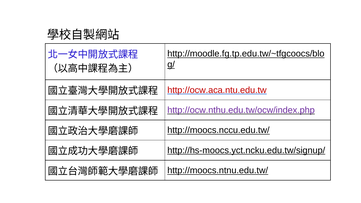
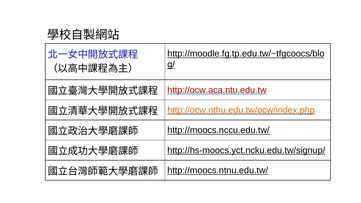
http://ocw.nthu.edu.tw/ocw/index.php colour: purple -> orange (241, 110)
